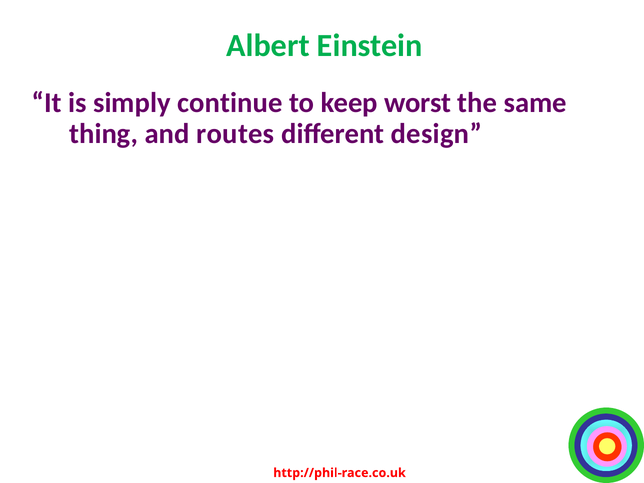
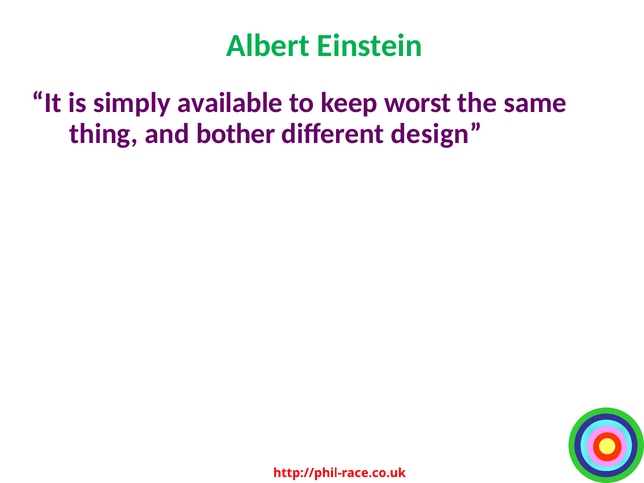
continue: continue -> available (230, 103)
routes: routes -> bother (236, 134)
